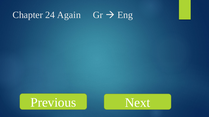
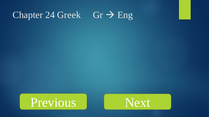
Again: Again -> Greek (69, 15)
